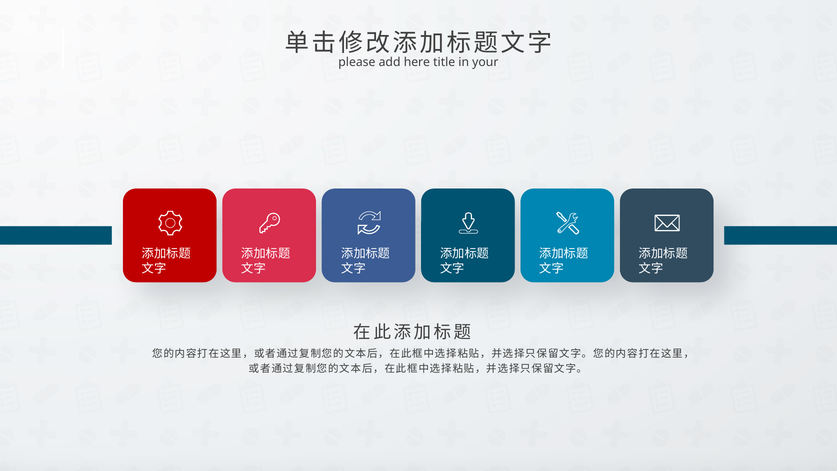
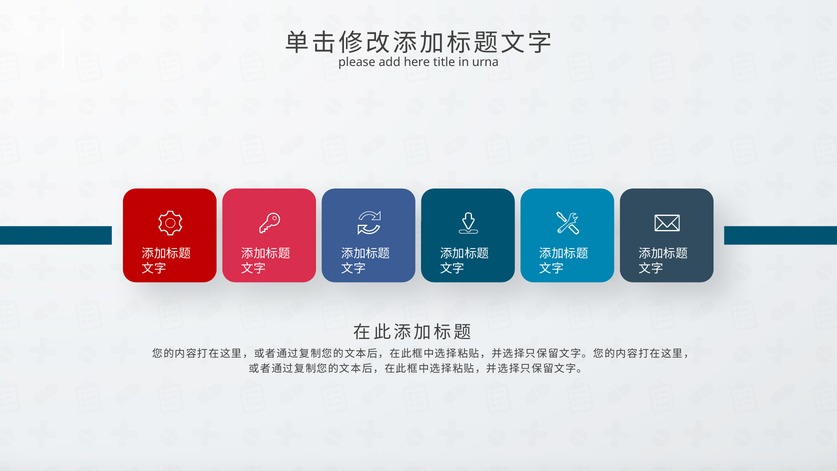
your: your -> urna (485, 62)
